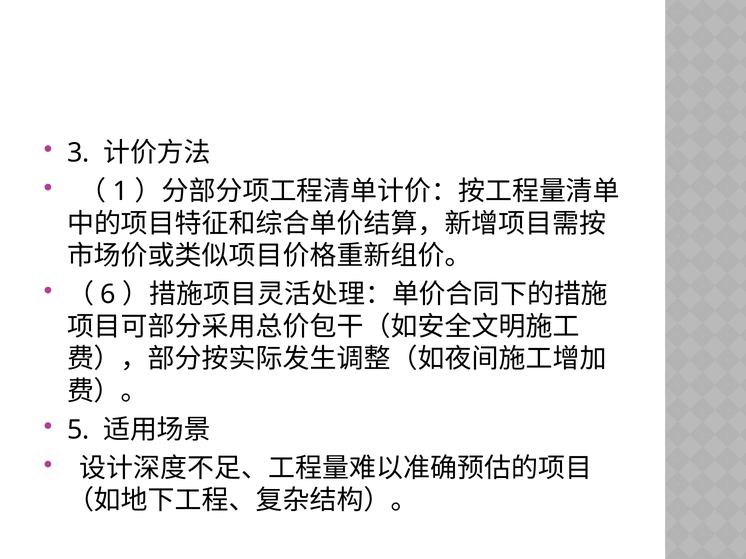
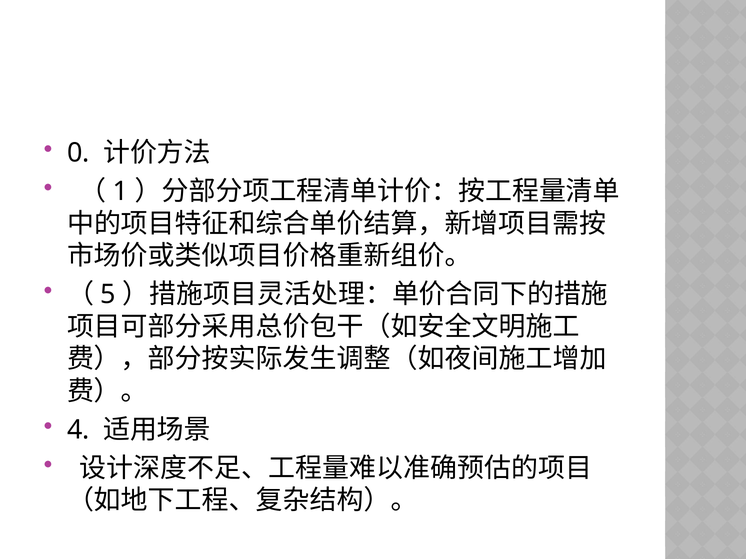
3: 3 -> 0 (78, 153)
6: 6 -> 5 (108, 295)
5: 5 -> 4 (78, 430)
